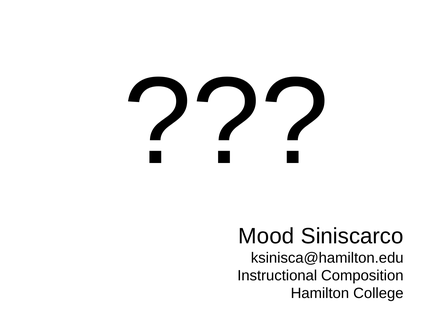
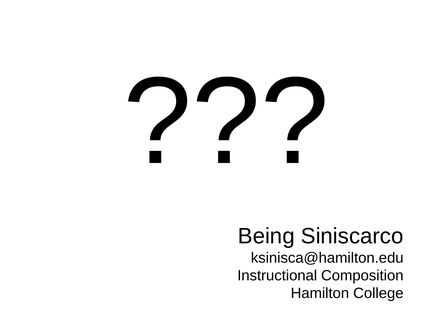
Mood: Mood -> Being (266, 236)
